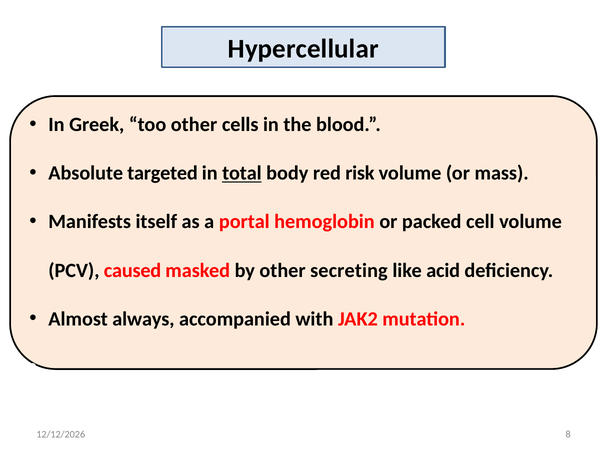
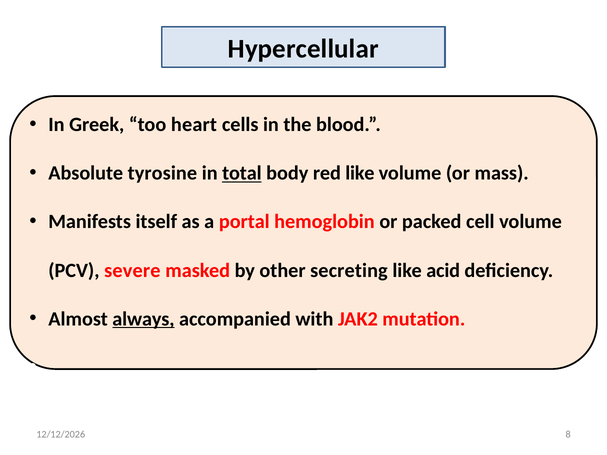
too other: other -> heart (194, 125)
targeted: targeted -> tyrosine (162, 173)
red risk: risk -> like (360, 173)
caused: caused -> severe (132, 270)
always underline: none -> present (143, 319)
